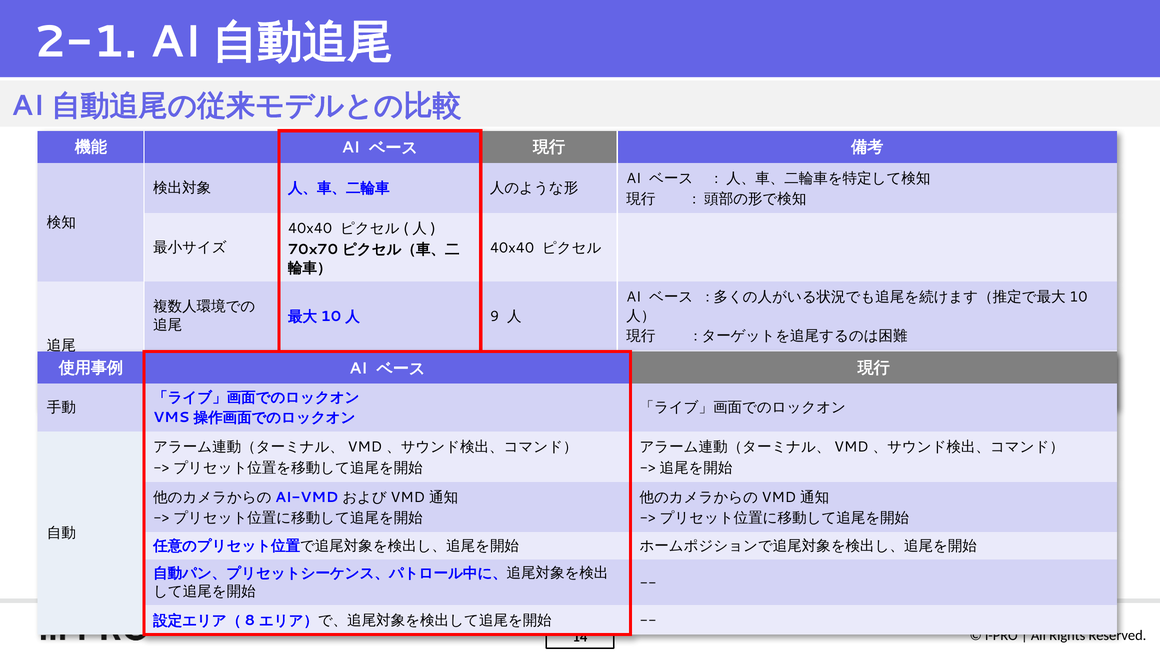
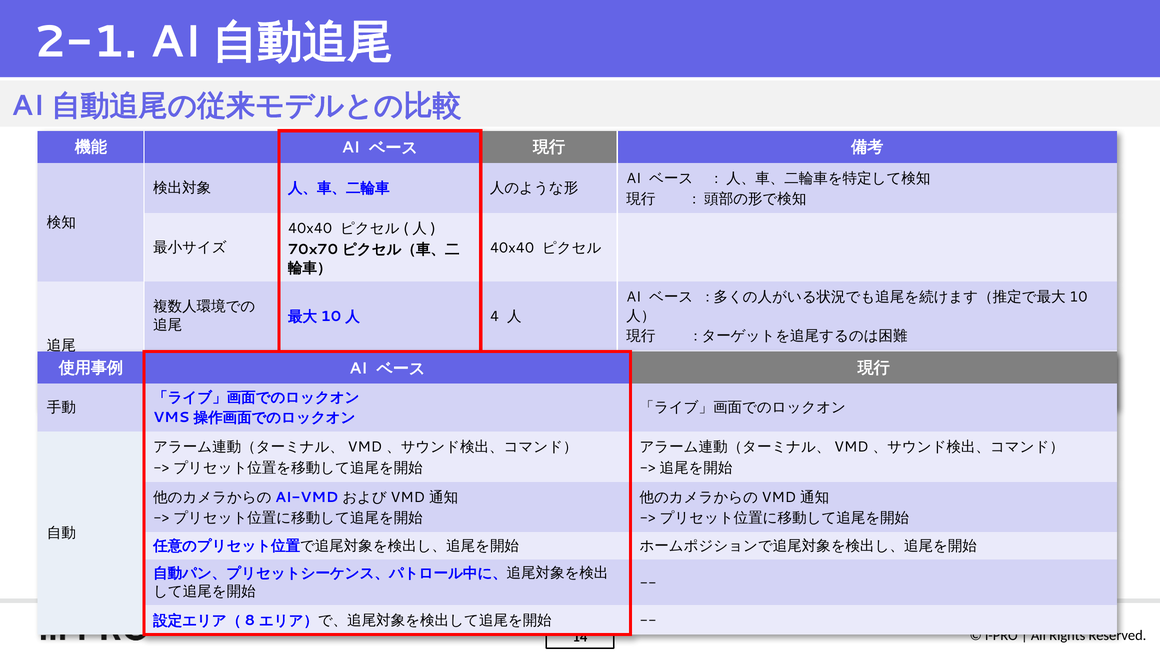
9: 9 -> 4 (494, 316)
